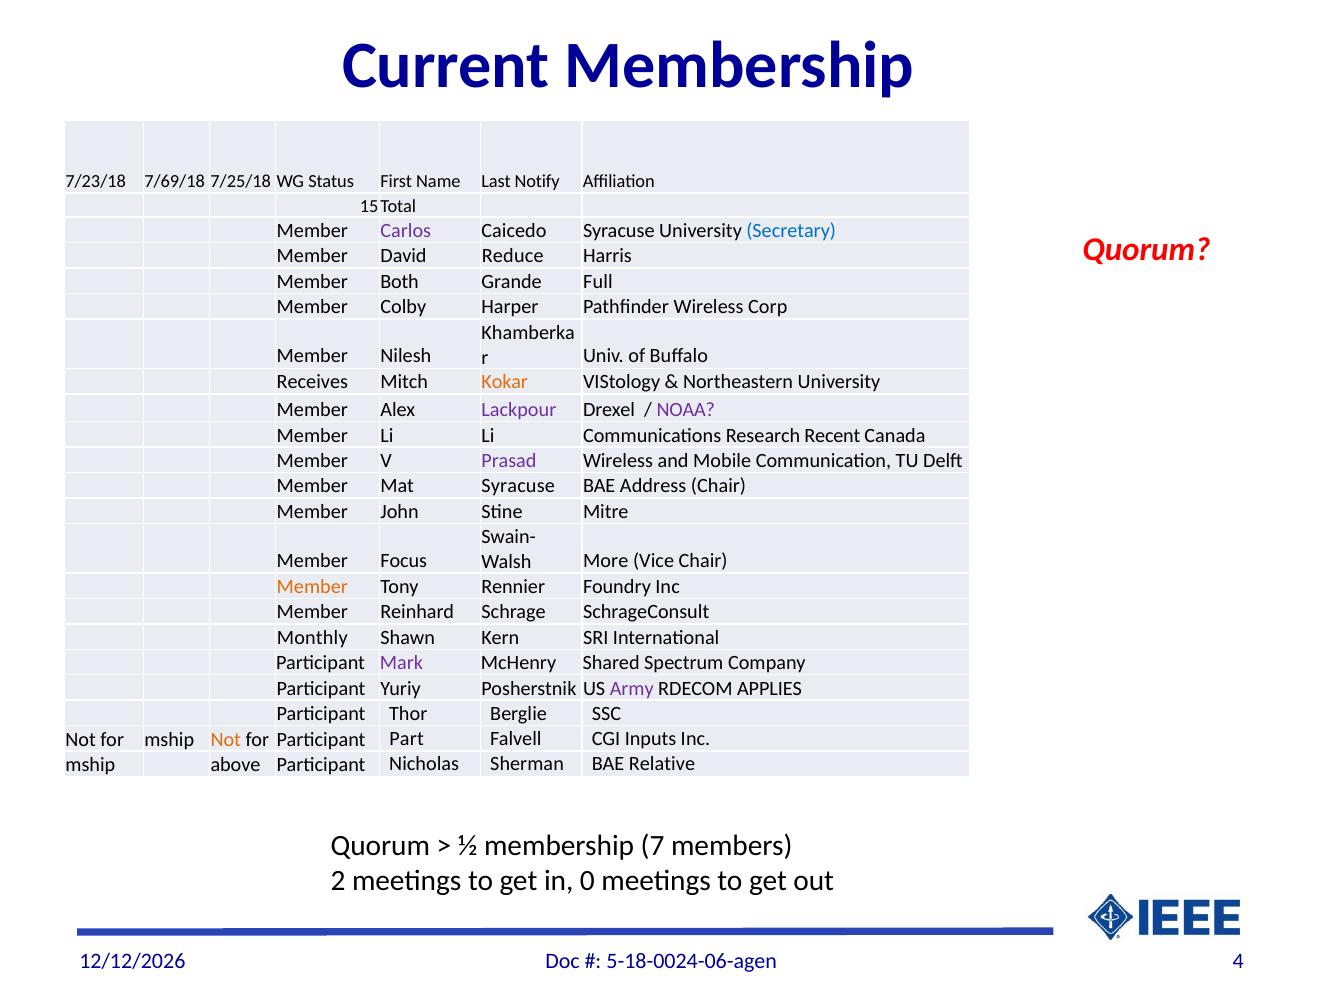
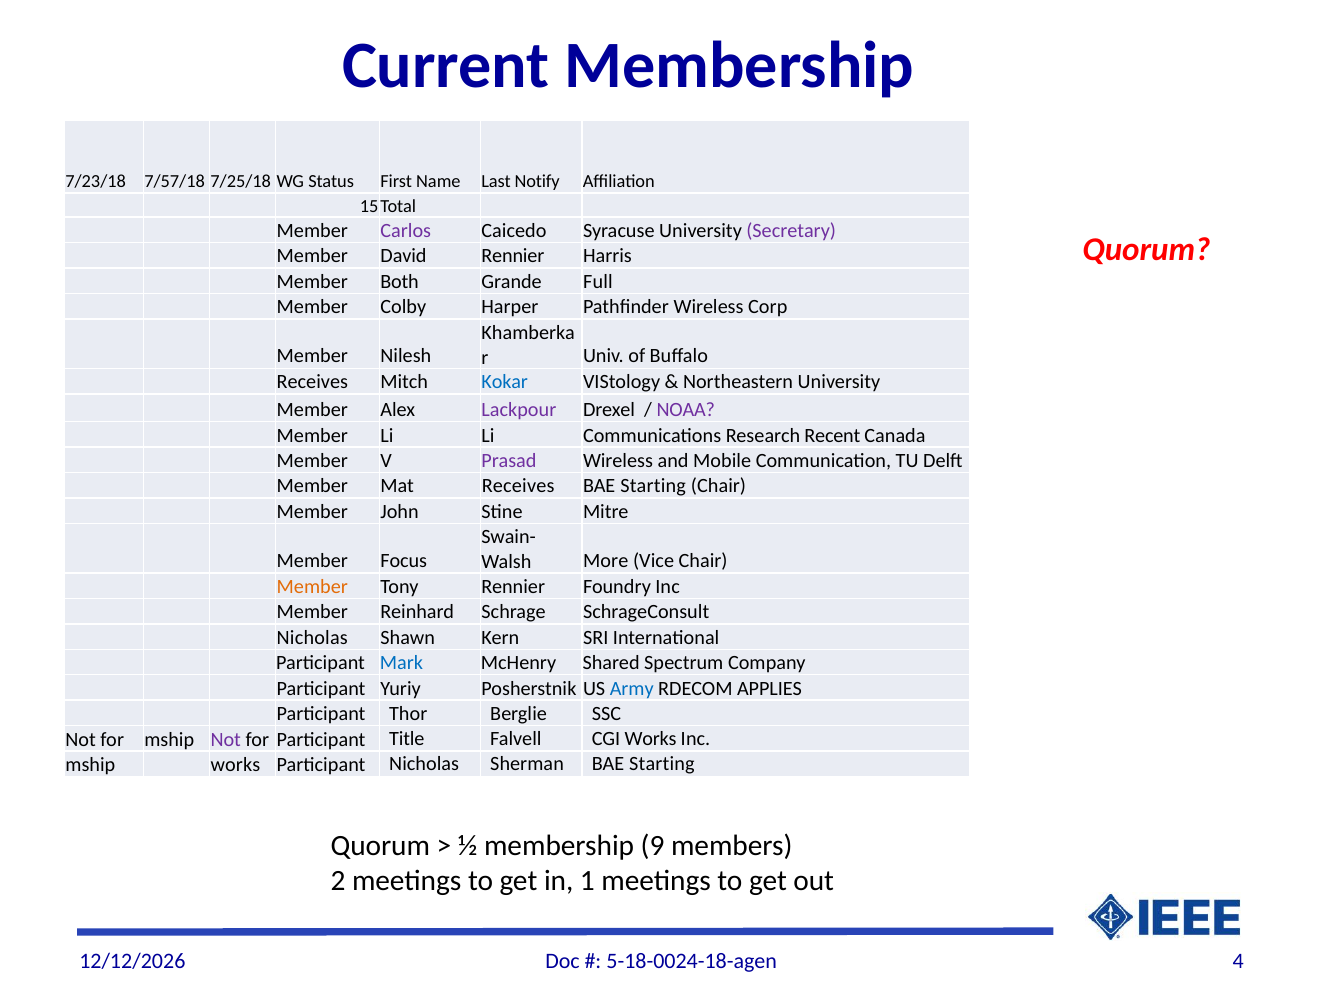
7/69/18: 7/69/18 -> 7/57/18 (175, 182)
Secretary colour: blue -> purple (791, 231)
David Reduce: Reduce -> Rennier (513, 256)
Kokar colour: orange -> blue (505, 382)
Mat Syracuse: Syracuse -> Receives (518, 486)
Address: Address -> Starting (653, 486)
Monthly: Monthly -> Nicholas (312, 637)
Mark colour: purple -> blue (402, 662)
Army colour: purple -> blue (632, 688)
Not colour: orange -> purple (226, 739)
Part: Part -> Title (407, 738)
CGI Inputs: Inputs -> Works (651, 738)
mship above: above -> works (235, 764)
Sherman BAE Relative: Relative -> Starting (662, 764)
7: 7 -> 9 (653, 845)
0: 0 -> 1 (587, 881)
5-18-0024-06-agen: 5-18-0024-06-agen -> 5-18-0024-18-agen (692, 961)
